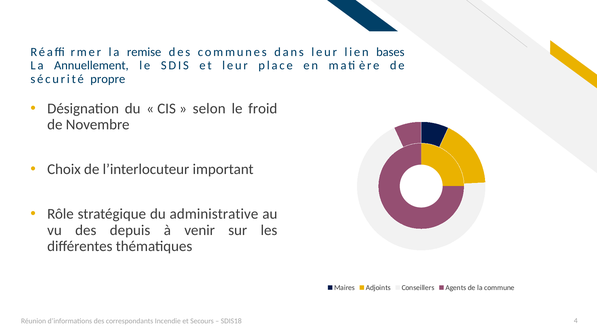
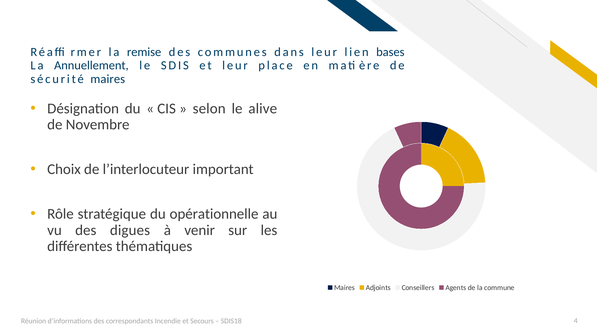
sécurité propre: propre -> maires (108, 79)
froid: froid -> alive (263, 108)
administrative: administrative -> opérationnelle (214, 214)
depuis: depuis -> digues (130, 230)
